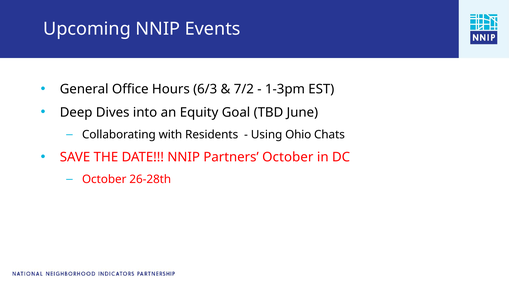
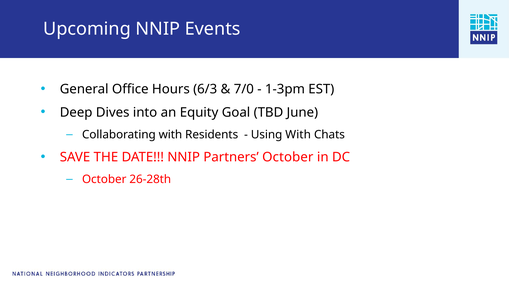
7/2: 7/2 -> 7/0 (244, 89)
Using Ohio: Ohio -> With (298, 135)
